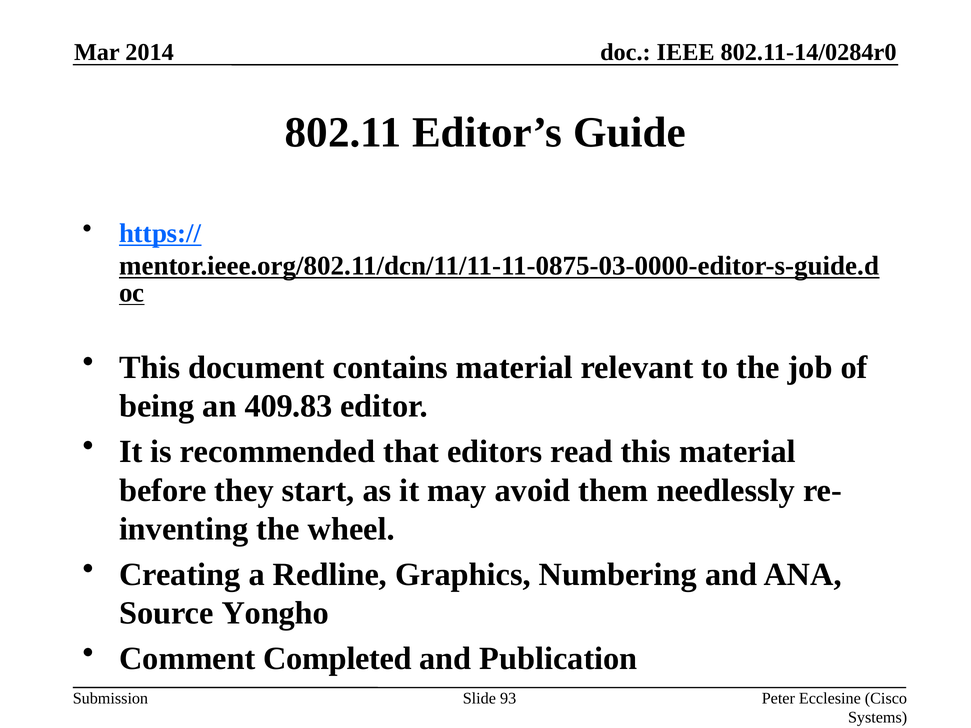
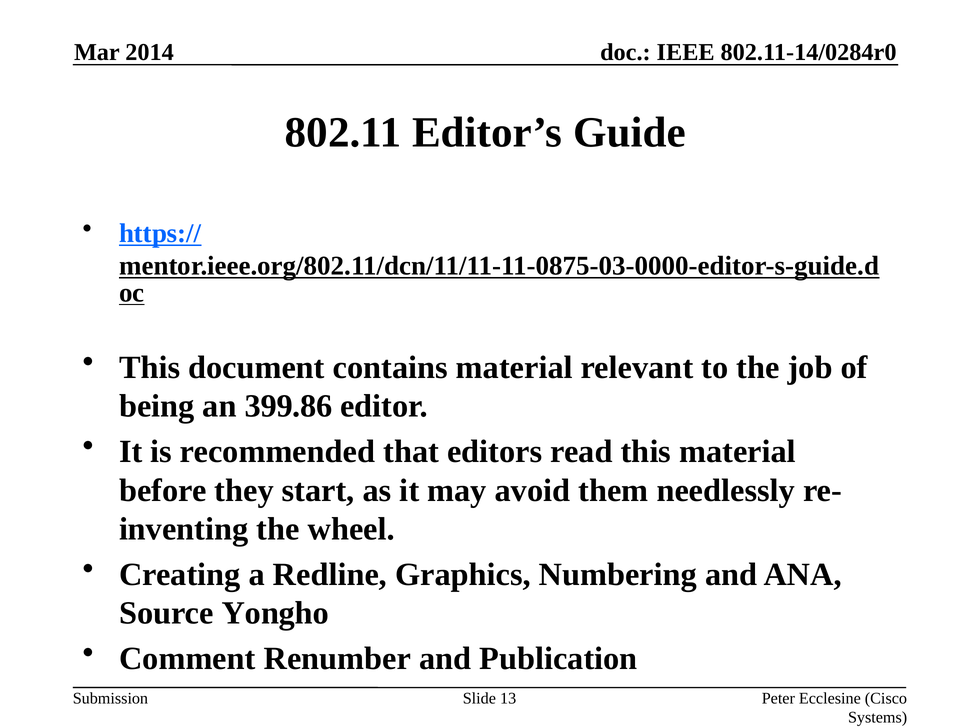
409.83: 409.83 -> 399.86 (289, 406)
Completed: Completed -> Renumber (337, 659)
93: 93 -> 13 (508, 698)
